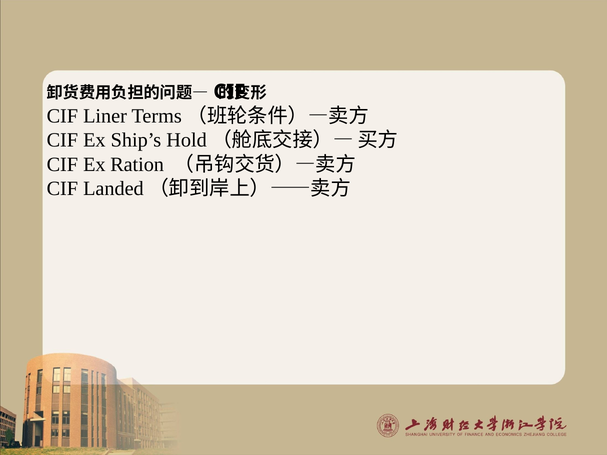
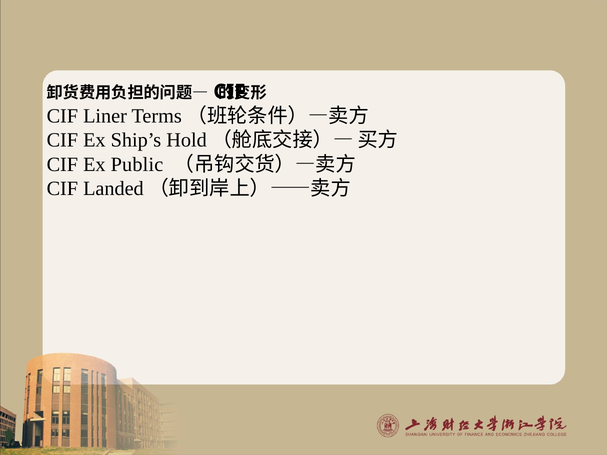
Ration: Ration -> Public (137, 164)
